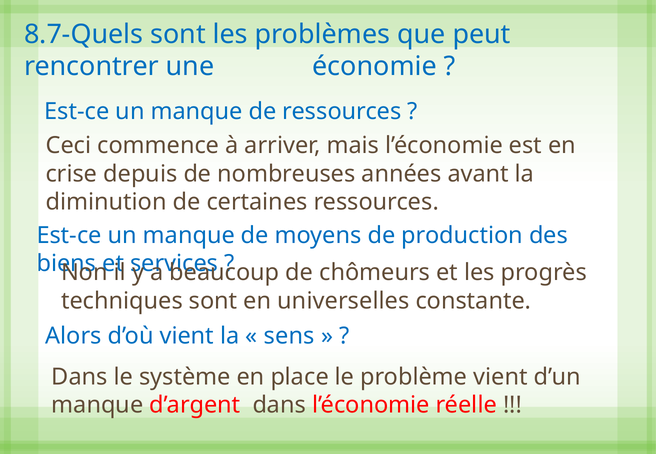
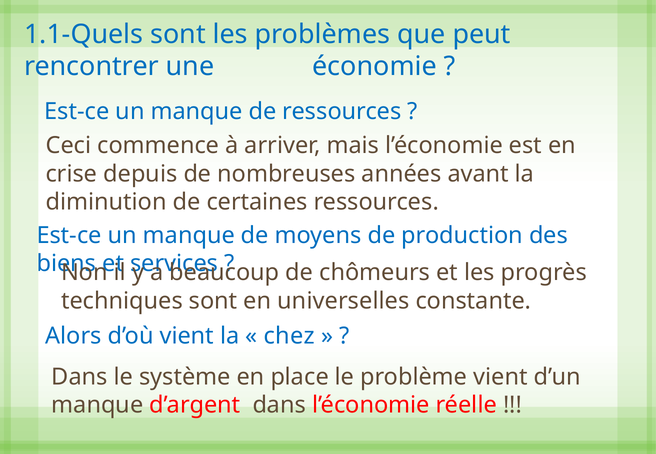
8.7-Quels: 8.7-Quels -> 1.1-Quels (84, 34)
sens: sens -> chez (289, 336)
